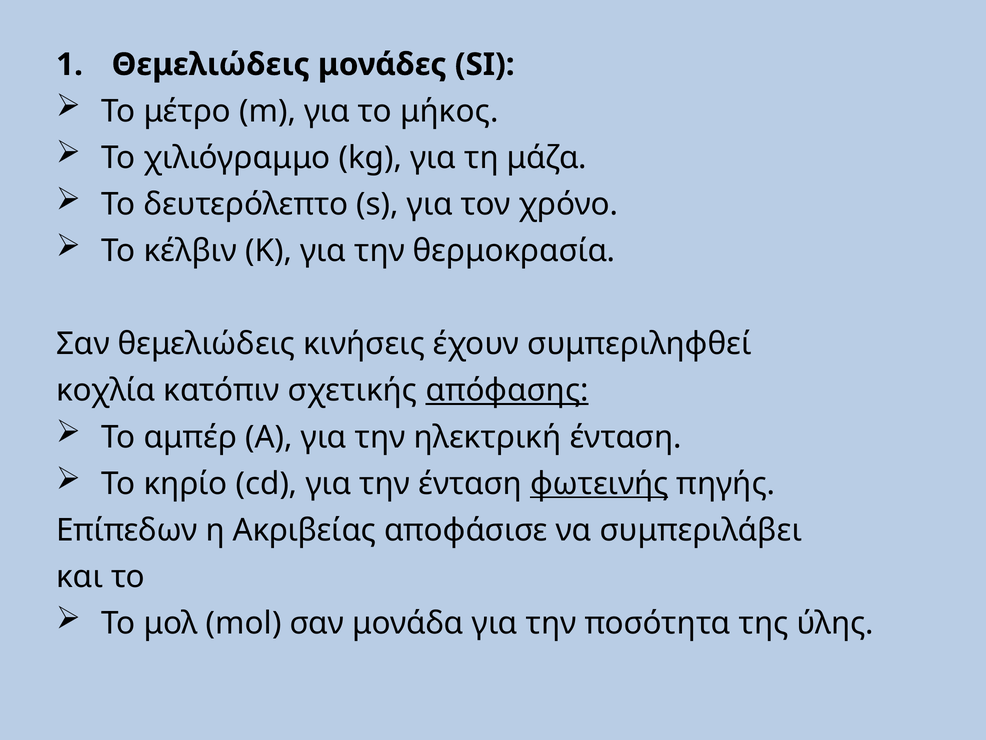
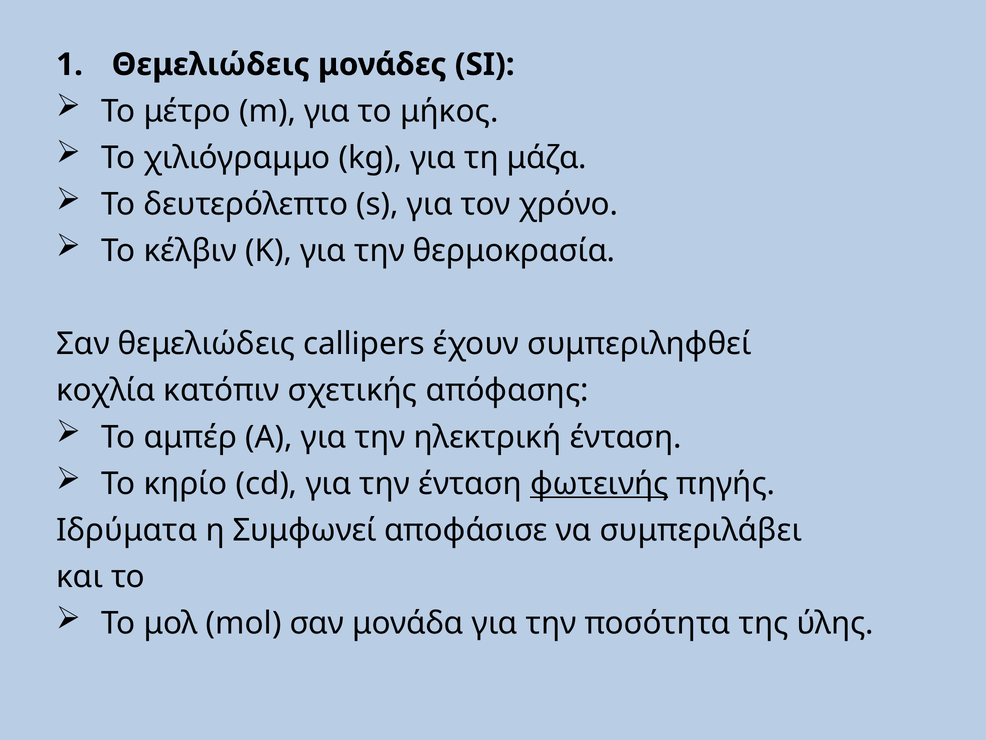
κινήσεις: κινήσεις -> callipers (364, 344)
απόφασης underline: present -> none (507, 390)
Επίπεδων: Επίπεδων -> Ιδρύματα (127, 530)
Ακριβείας: Ακριβείας -> Συμφωνεί (305, 530)
